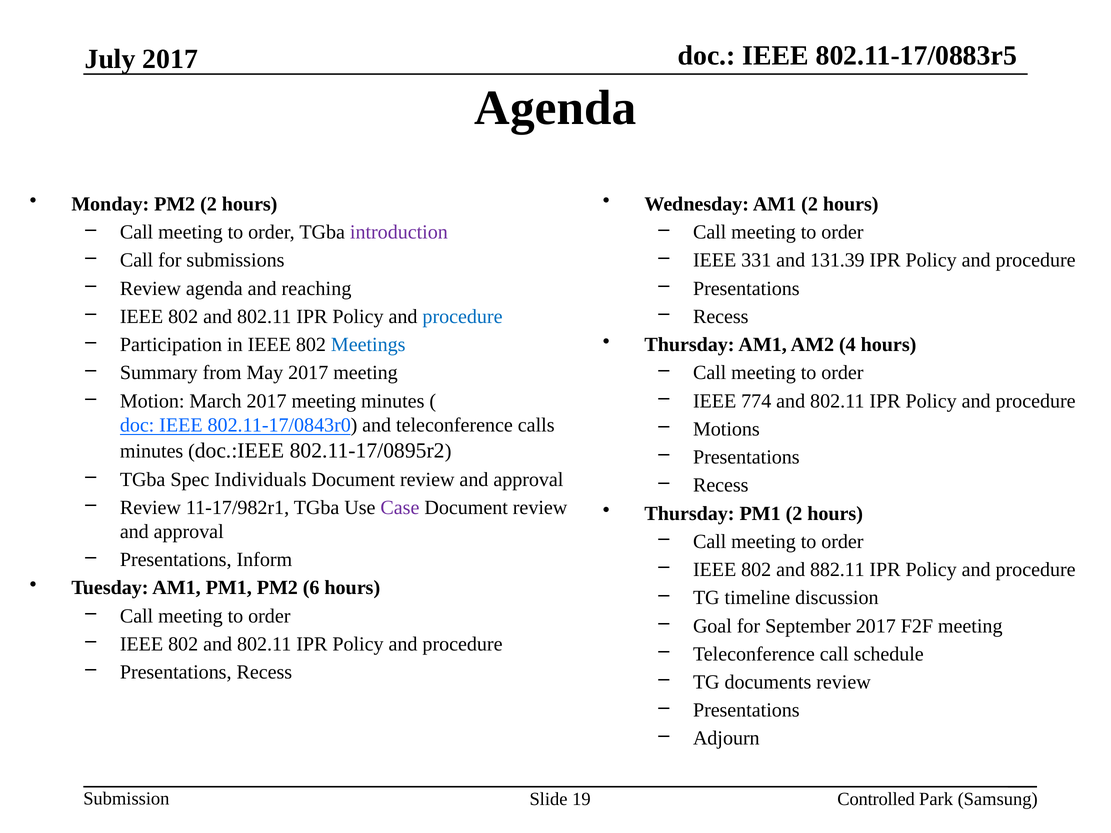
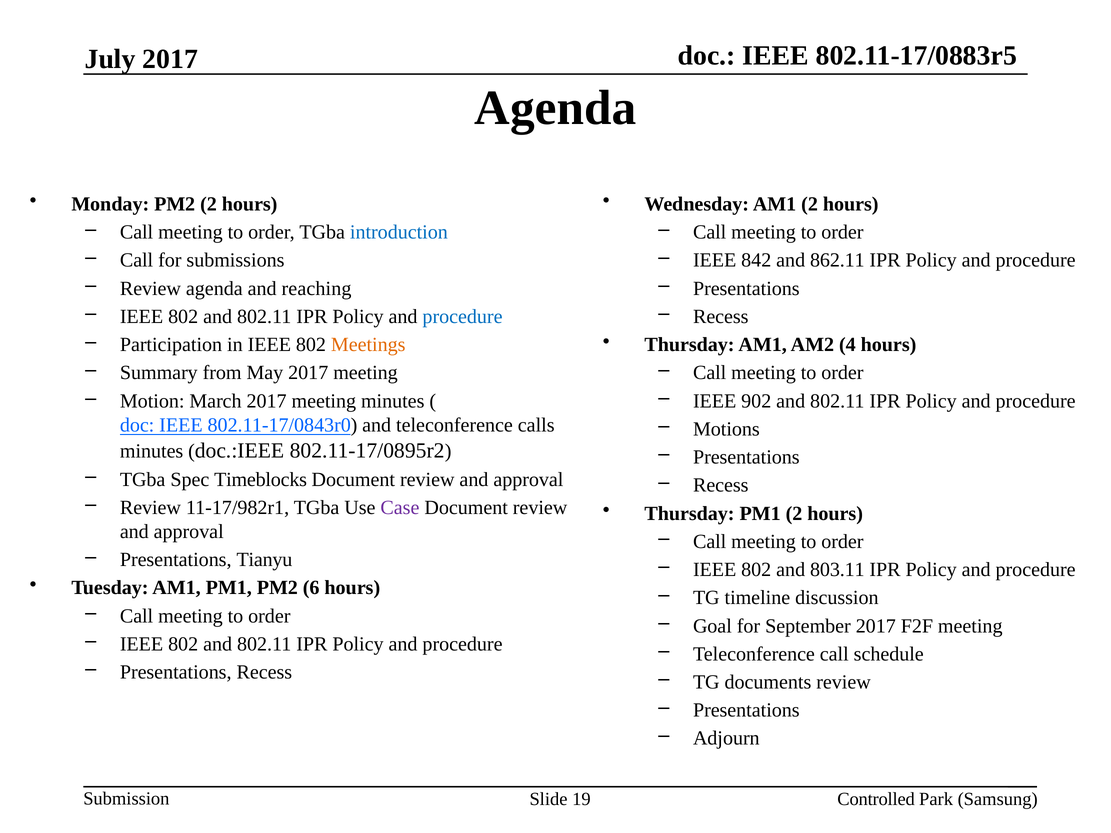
introduction colour: purple -> blue (399, 232)
331: 331 -> 842 (756, 260)
131.39: 131.39 -> 862.11 (837, 260)
Meetings colour: blue -> orange (368, 345)
774: 774 -> 902 (756, 401)
Individuals: Individuals -> Timeblocks (261, 480)
Inform: Inform -> Tianyu (264, 560)
882.11: 882.11 -> 803.11 (837, 570)
